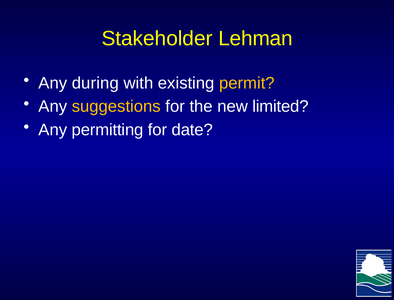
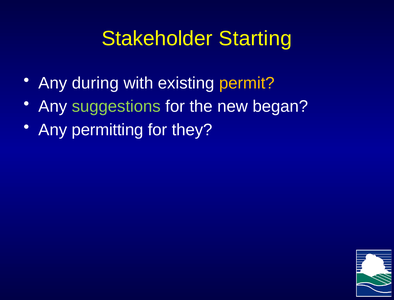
Lehman: Lehman -> Starting (255, 39)
suggestions colour: yellow -> light green (116, 107)
limited: limited -> began (280, 107)
date: date -> they (192, 130)
